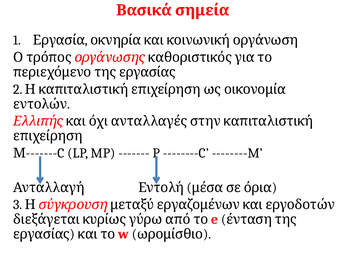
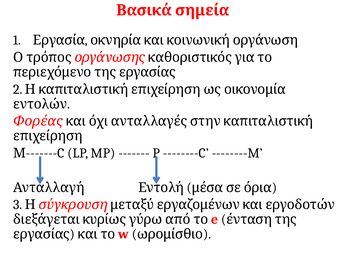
Ελλιπής: Ελλιπής -> Φορέας (38, 121)
